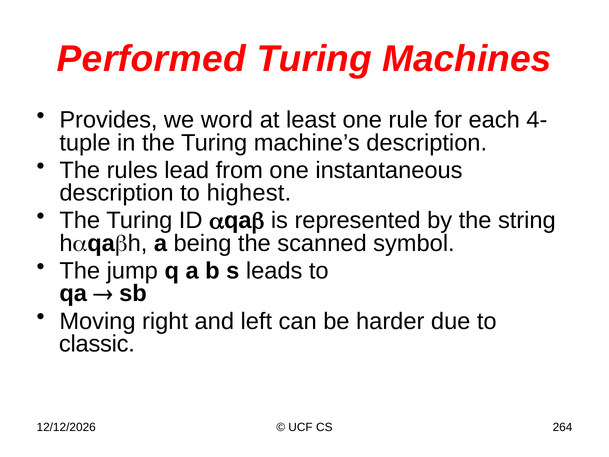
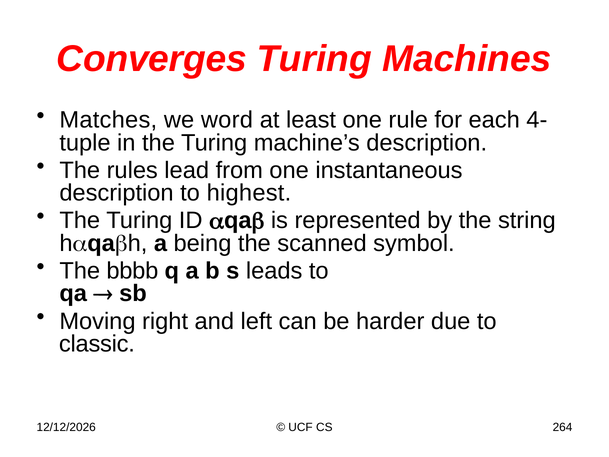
Performed: Performed -> Converges (152, 59)
Provides: Provides -> Matches (108, 120)
jump: jump -> bbbb (132, 271)
